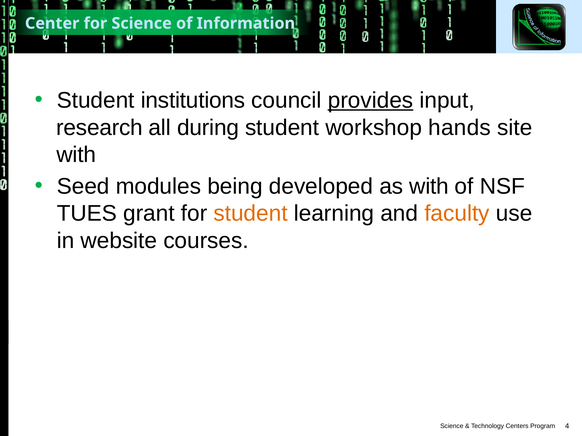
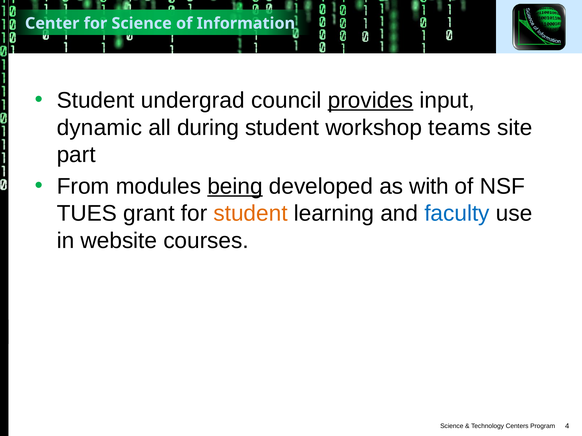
institutions: institutions -> undergrad (193, 101)
research: research -> dynamic (99, 128)
hands: hands -> teams (460, 128)
with: with -> part (76, 155)
Seed: Seed -> From (83, 187)
being underline: none -> present (235, 187)
faculty colour: orange -> blue (457, 214)
